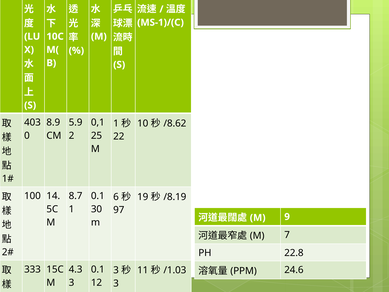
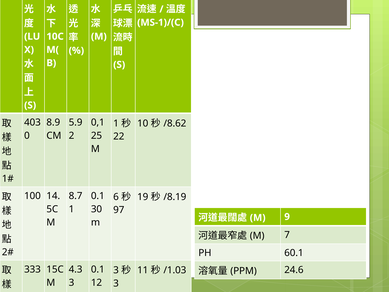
22.8: 22.8 -> 60.1 (294, 253)
